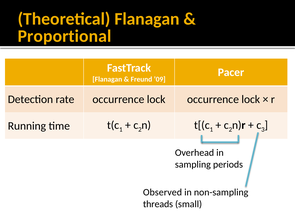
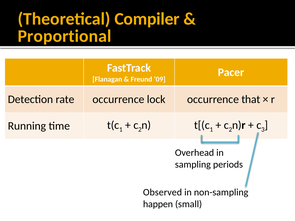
Theoretical Flanagan: Flanagan -> Compiler (147, 19)
lock: lock -> that (251, 99)
threads: threads -> happen (158, 204)
